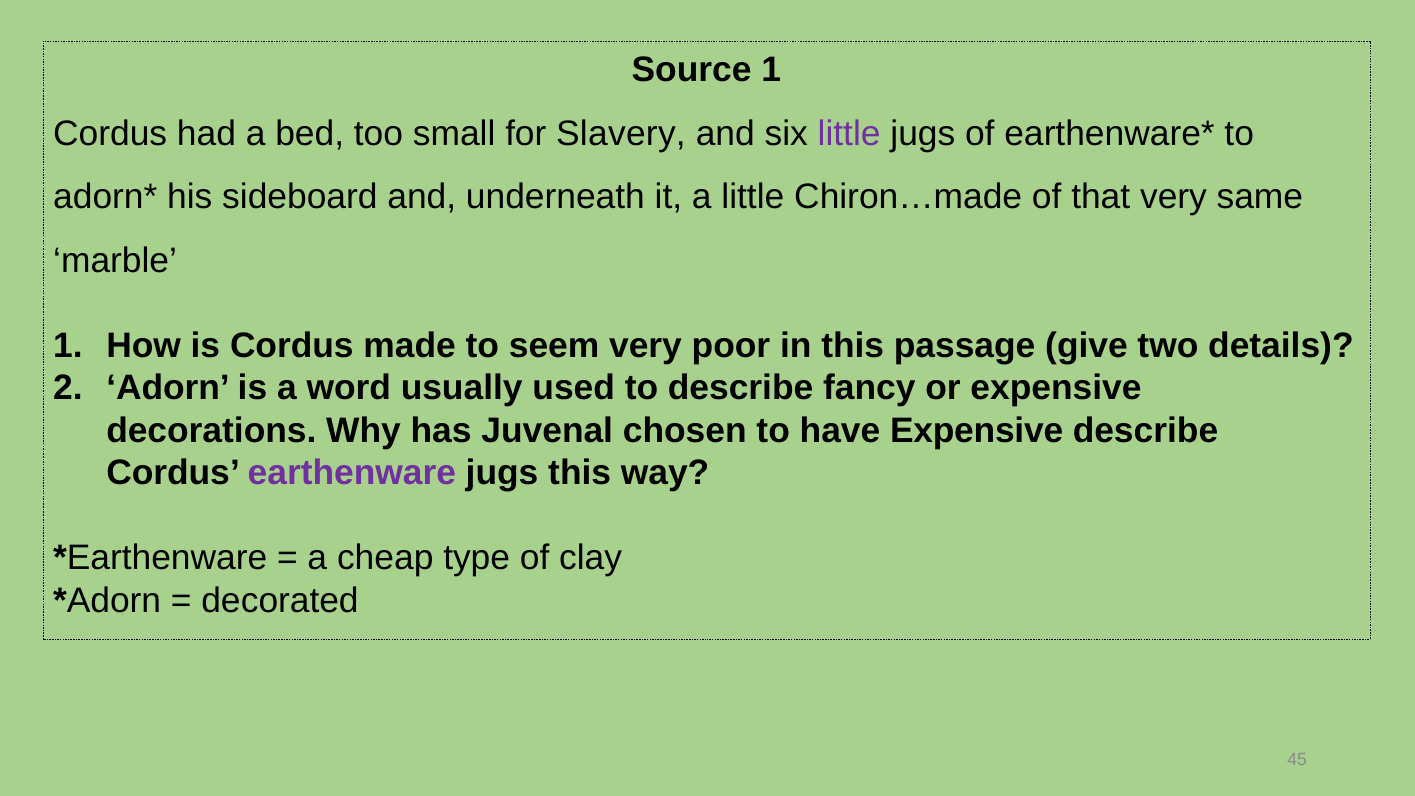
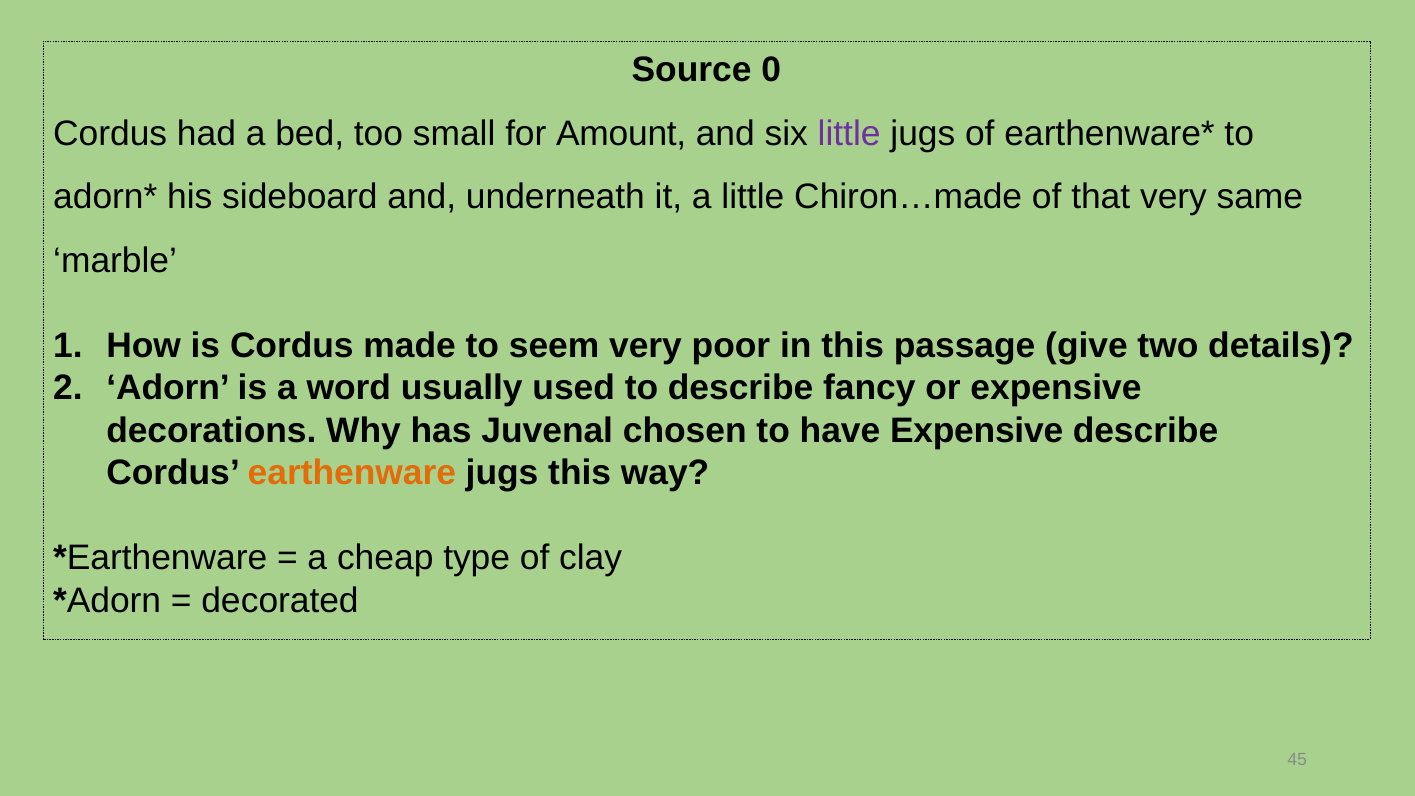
Source 1: 1 -> 0 (771, 70)
Slavery: Slavery -> Amount (621, 134)
earthenware colour: purple -> orange (352, 473)
